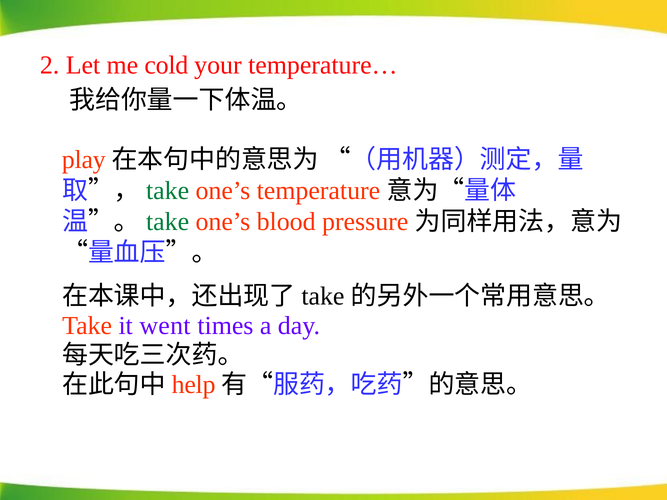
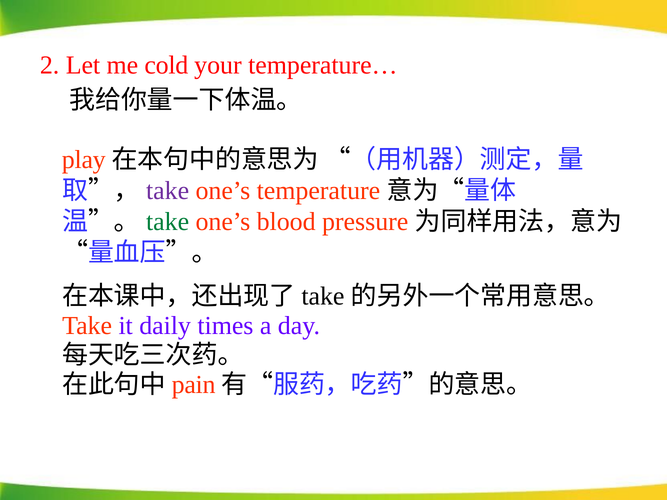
take colour: green -> purple (168, 191)
went: went -> daily (165, 326)
help: help -> pain (194, 385)
